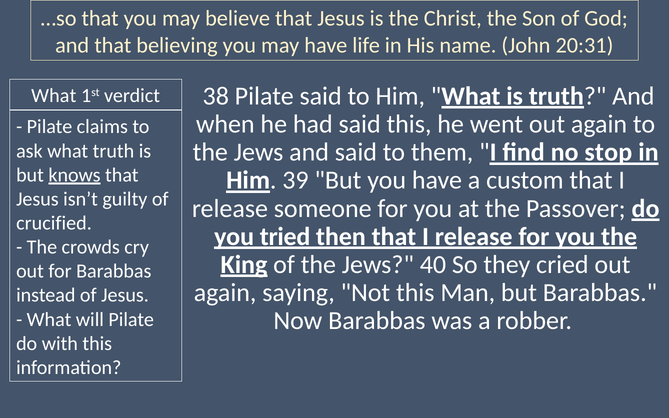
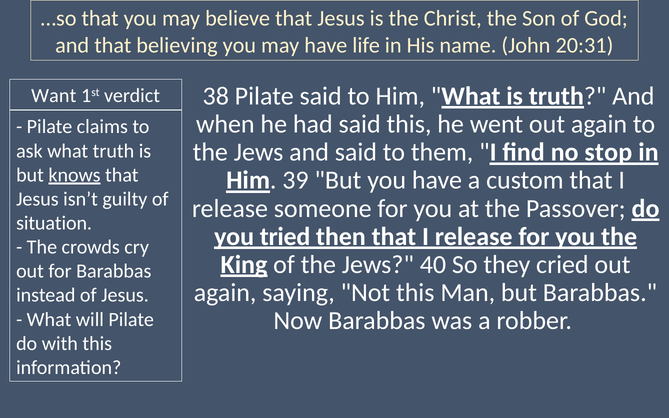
What: What -> Want (54, 96)
crucified: crucified -> situation (54, 223)
